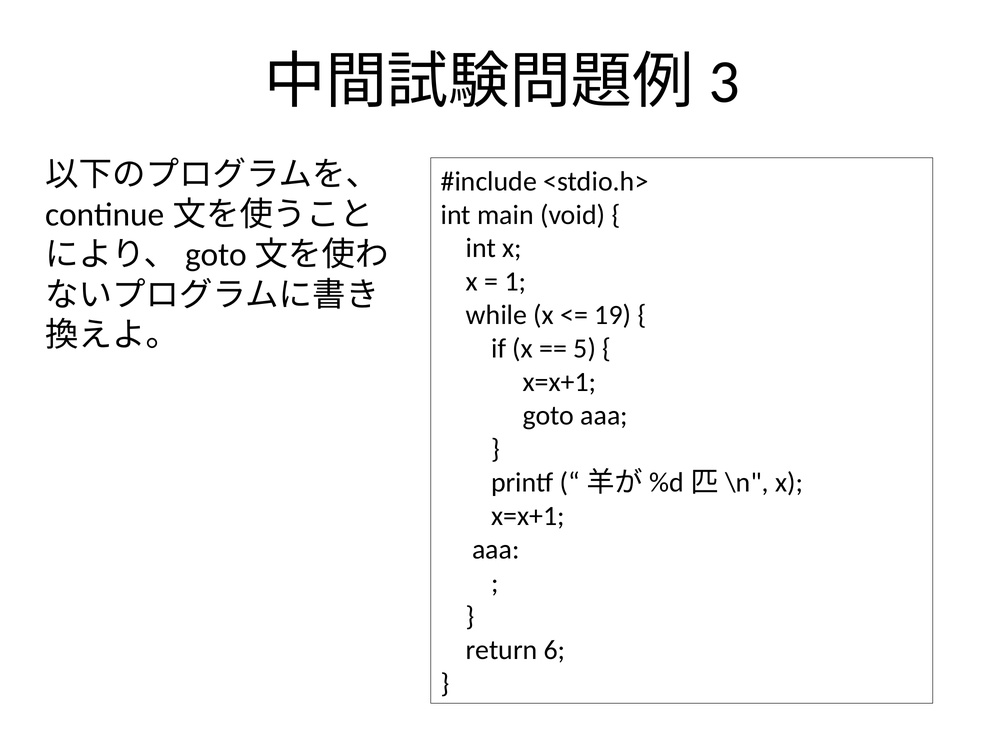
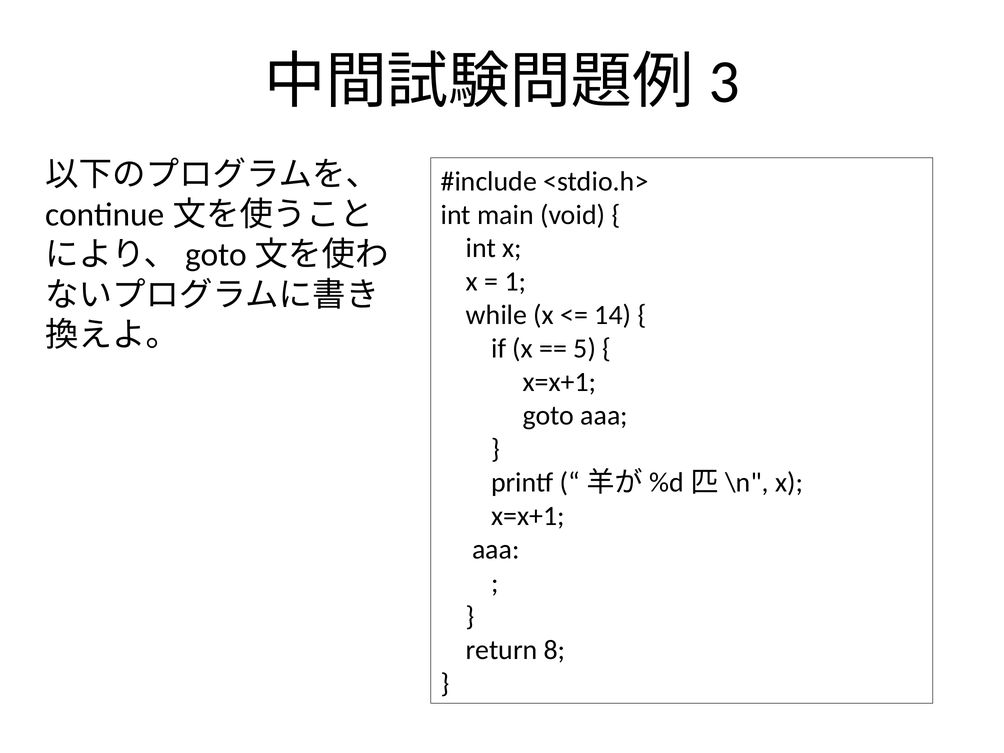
19: 19 -> 14 (613, 315)
6: 6 -> 8 (555, 650)
